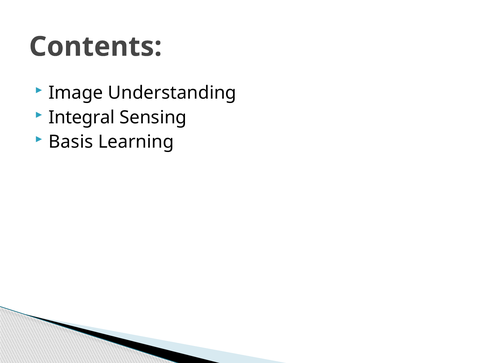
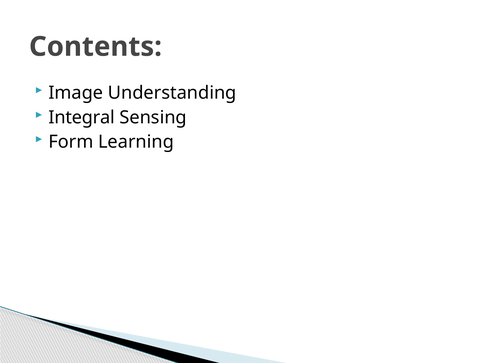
Basis: Basis -> Form (71, 142)
